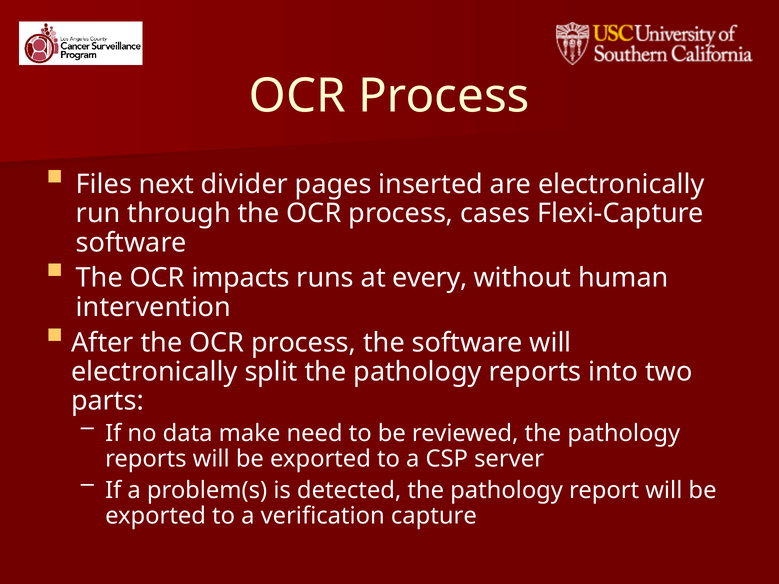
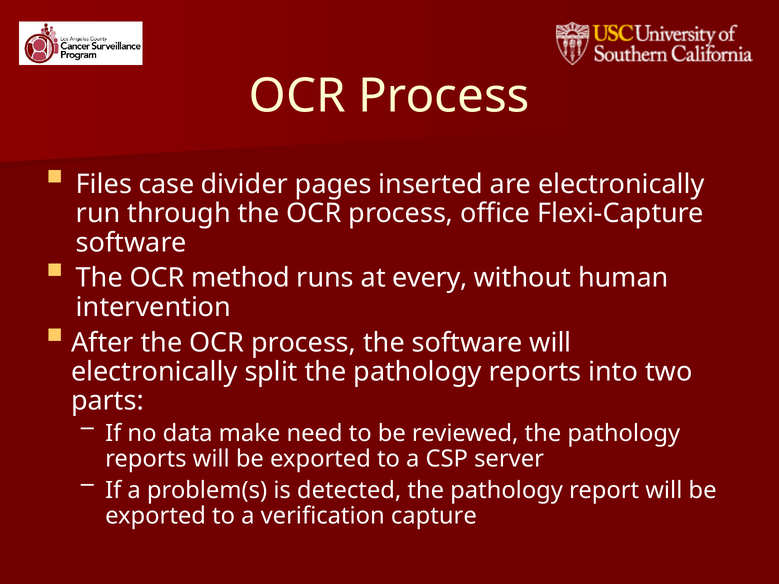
next: next -> case (166, 184)
cases: cases -> office (495, 214)
impacts: impacts -> method (241, 278)
